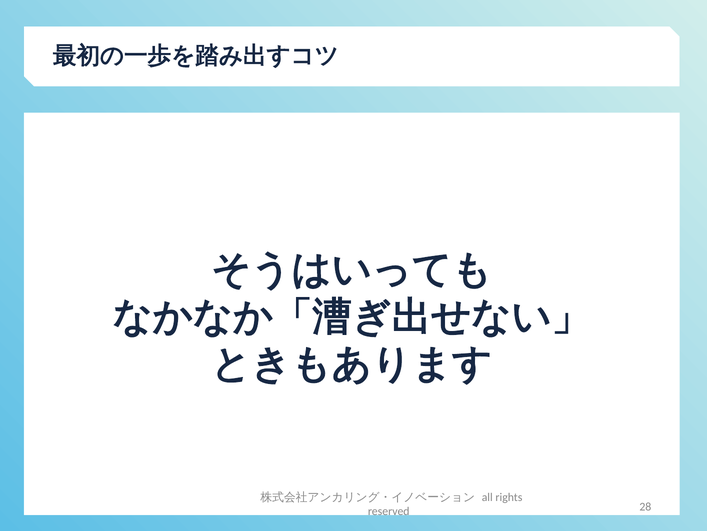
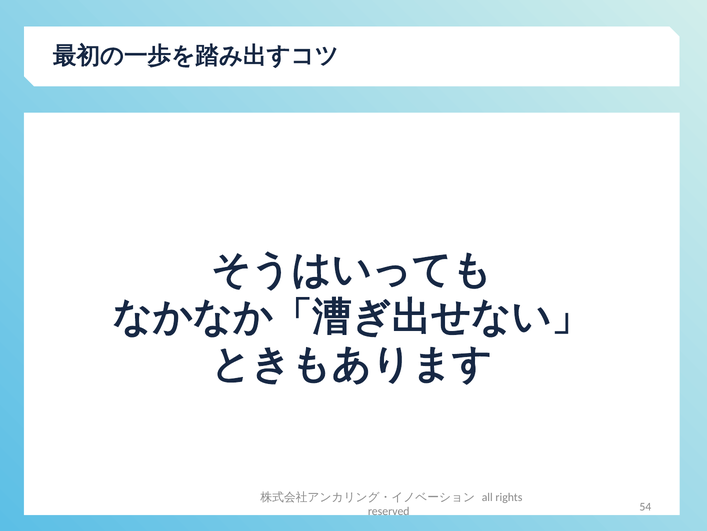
28: 28 -> 54 (645, 506)
